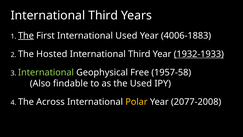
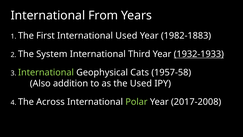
Third: Third -> From (103, 16)
The underline: present -> none (26, 36)
4006-1883: 4006-1883 -> 1982-1883 (186, 36)
Hosted: Hosted -> System (52, 54)
Free: Free -> Cats (140, 72)
findable: findable -> addition (71, 83)
Polar colour: yellow -> light green (136, 102)
2077-2008: 2077-2008 -> 2017-2008 (196, 102)
